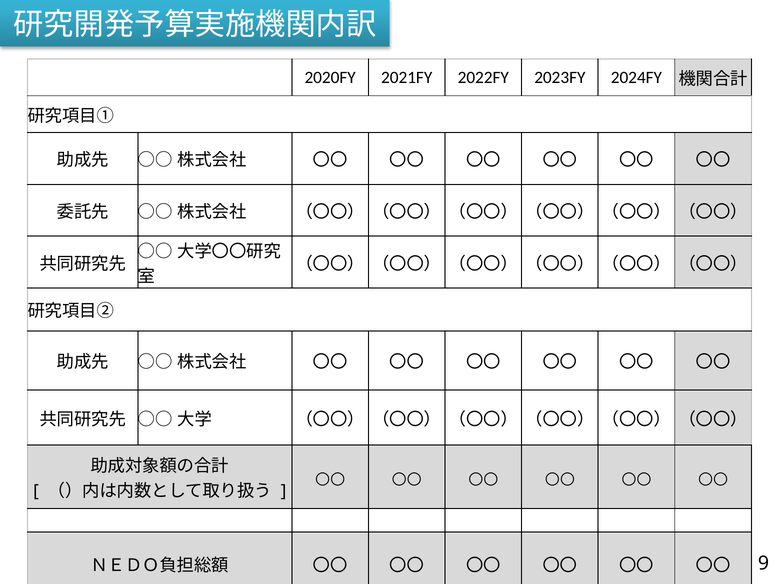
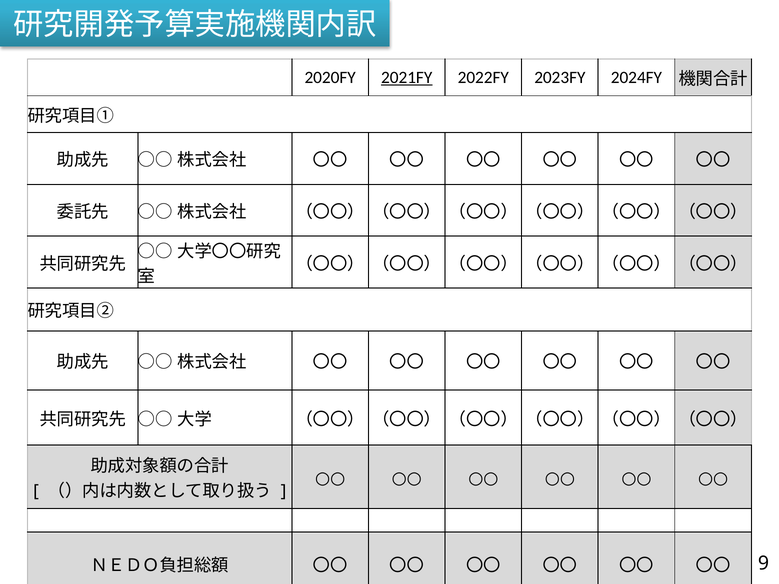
2021FY underline: none -> present (407, 78)
